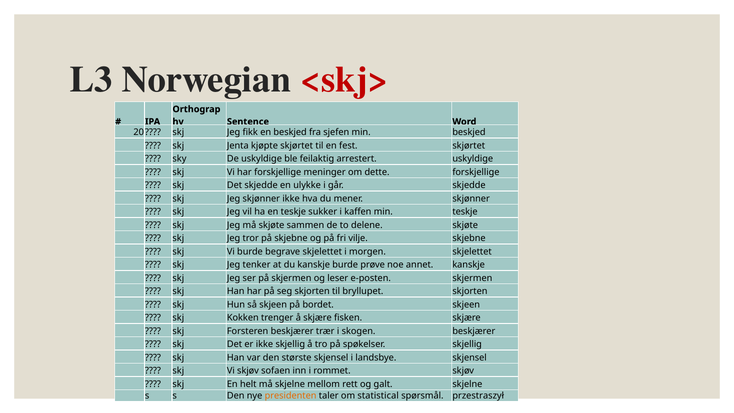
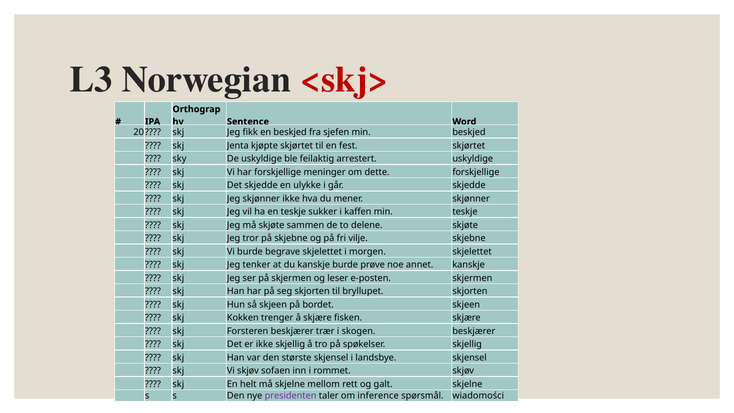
presidenten colour: orange -> purple (291, 395)
statistical: statistical -> inference (378, 395)
przestraszył: przestraszył -> wiadomości (478, 395)
